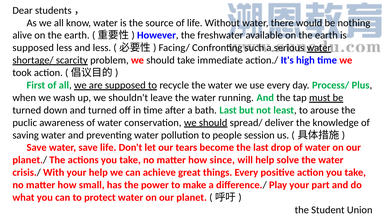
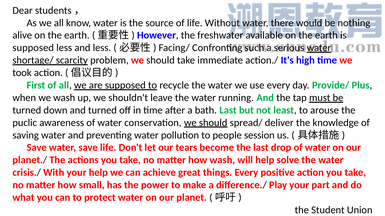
Process/: Process/ -> Provide/ (331, 85)
how since: since -> wash (222, 160)
